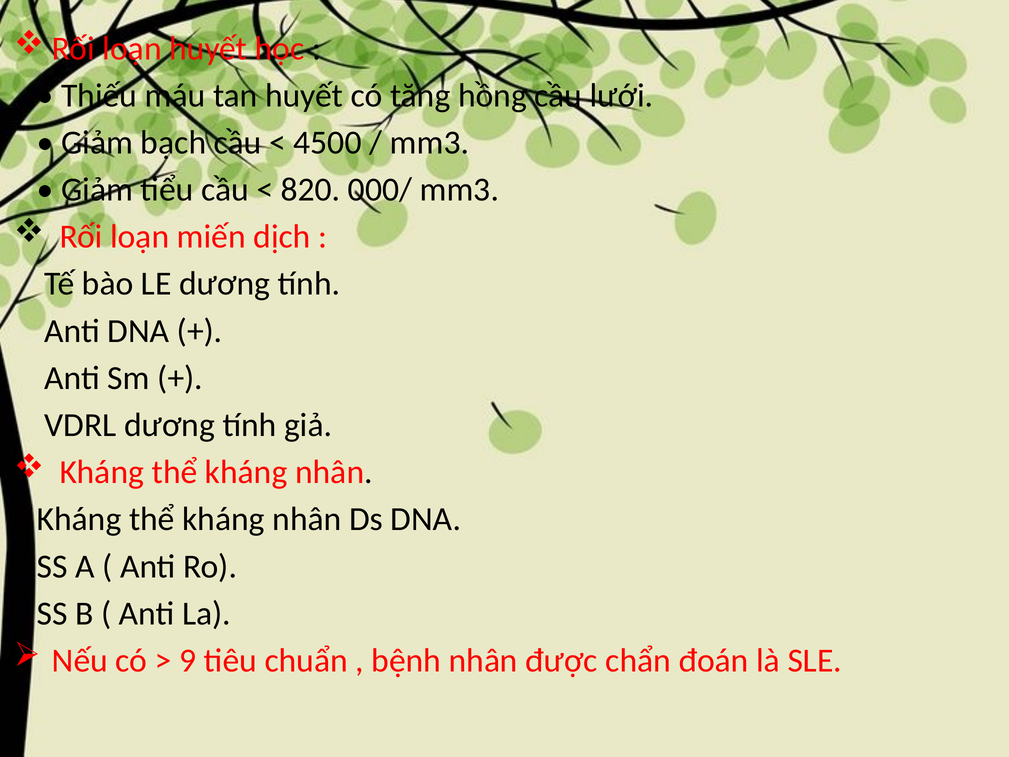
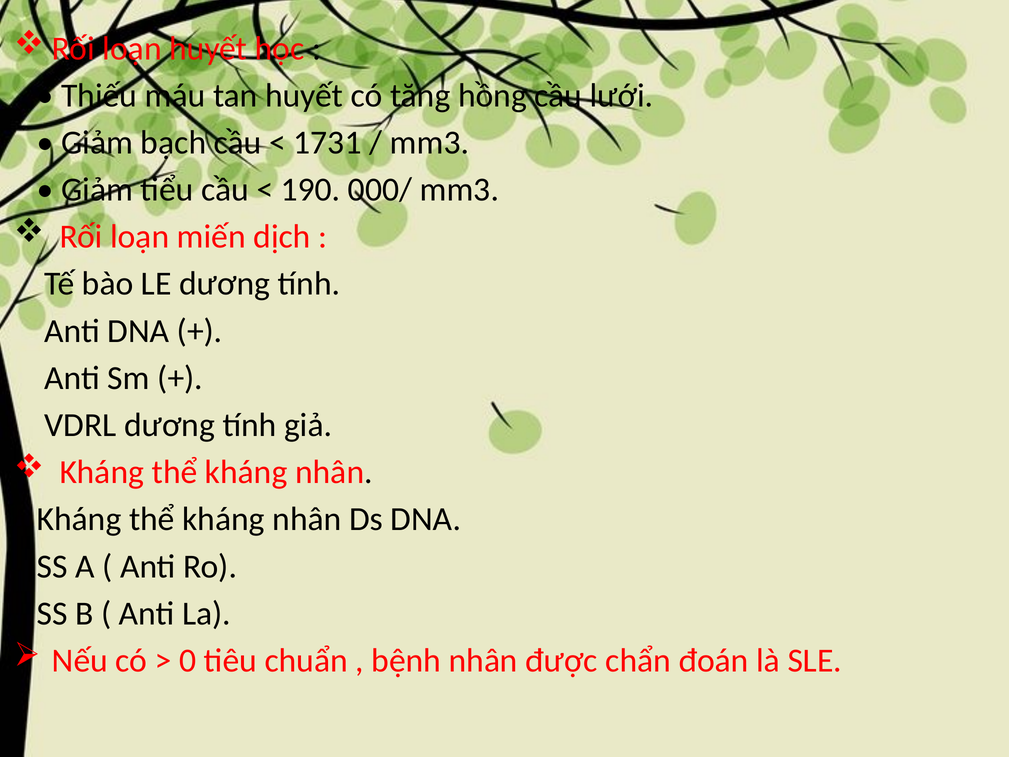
4500: 4500 -> 1731 (327, 143)
820: 820 -> 190 (311, 190)
9: 9 -> 0 (188, 660)
